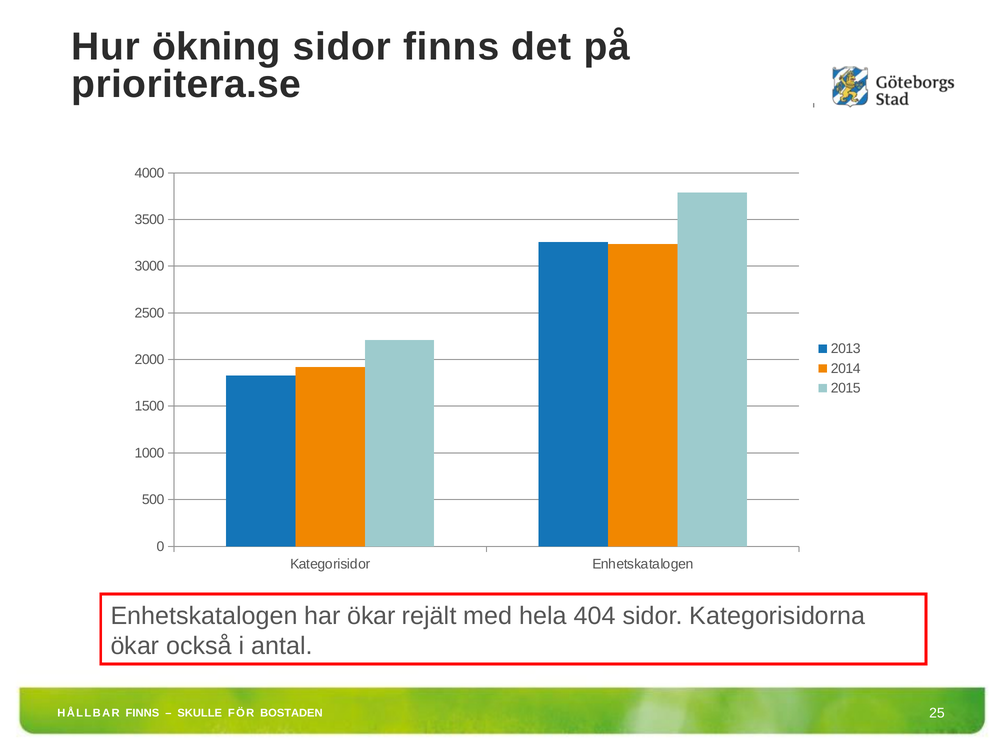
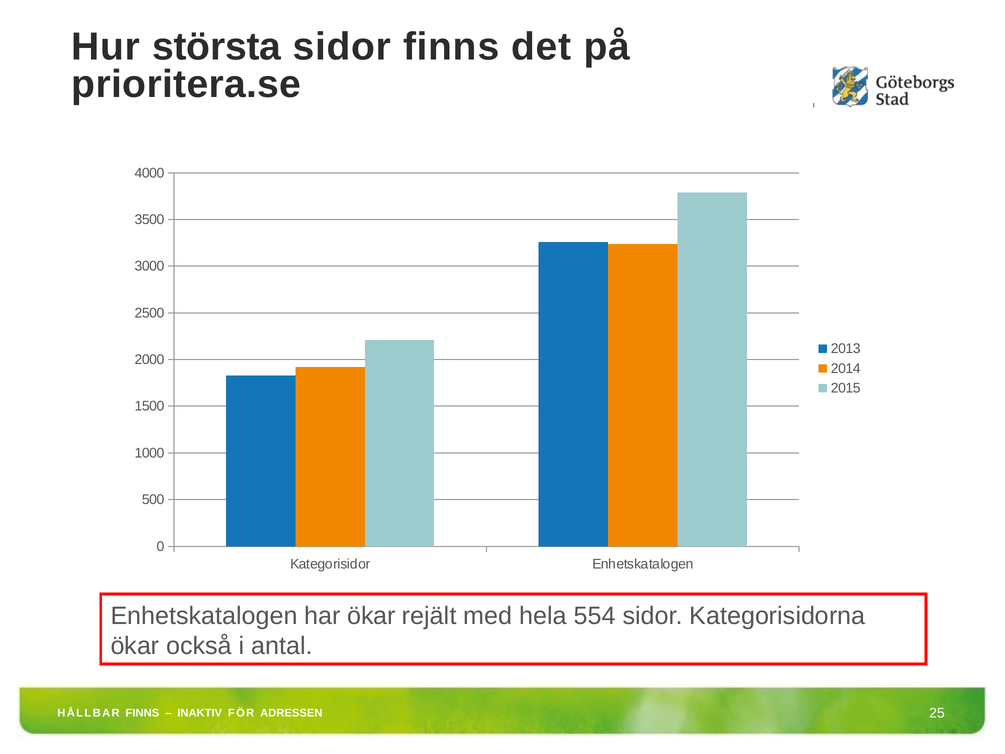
ökning: ökning -> största (217, 47)
404: 404 -> 554 (595, 616)
SKULLE: SKULLE -> INAKTIV (200, 713)
BOSTADEN: BOSTADEN -> ADRESSEN (291, 713)
